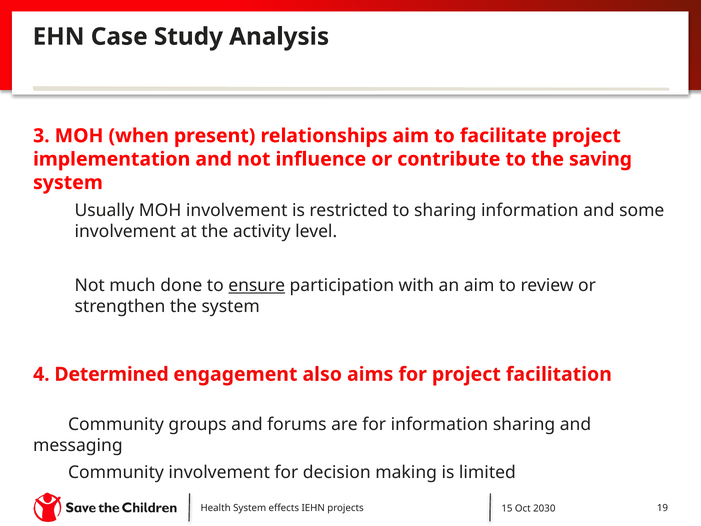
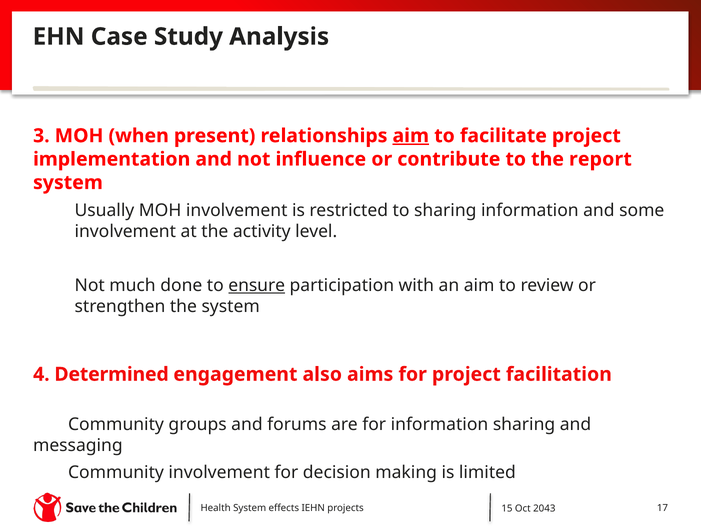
aim underline: none -> present (411, 136)
saving: saving -> report (600, 159)
19: 19 -> 17 (662, 508)
2030: 2030 -> 2043 (544, 508)
